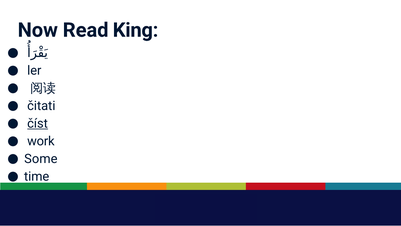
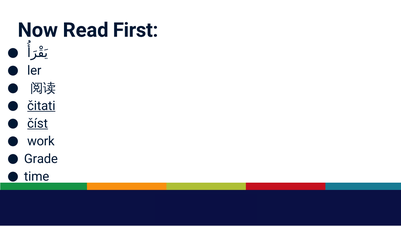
King: King -> First (136, 30)
čitati underline: none -> present (41, 106)
Some: Some -> Grade (41, 159)
